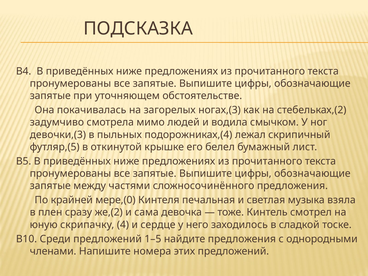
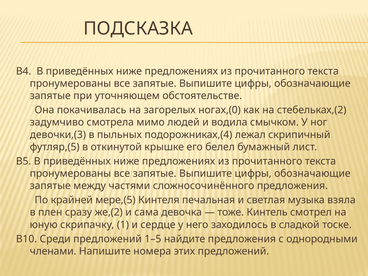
ногах,(3: ногах,(3 -> ногах,(0 (220, 110)
мере,(0: мере,(0 -> мере,(5 (115, 200)
4: 4 -> 1 (123, 225)
